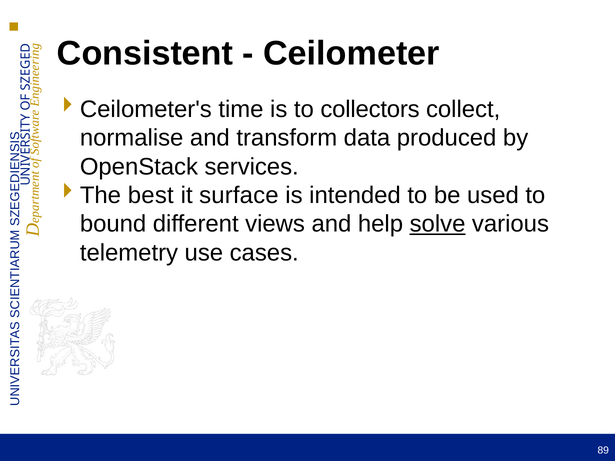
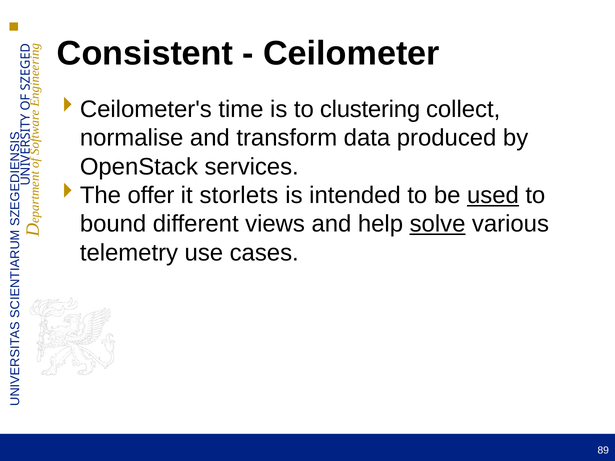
collectors: collectors -> clustering (370, 109)
best: best -> offer (151, 195)
surface: surface -> storlets (239, 195)
used underline: none -> present (493, 195)
